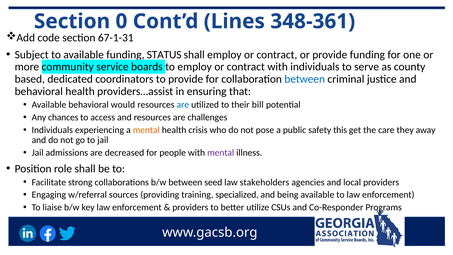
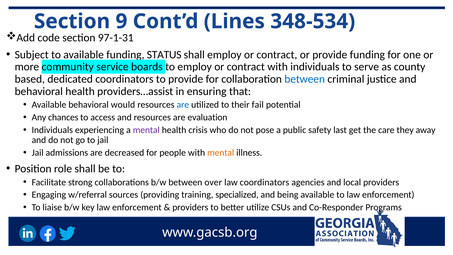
0: 0 -> 9 (121, 21)
348-361: 348-361 -> 348-534 (313, 21)
67-1-31: 67-1-31 -> 97-1-31 (116, 38)
bill: bill -> fail (258, 105)
challenges: challenges -> evaluation (207, 117)
mental colour: orange -> purple (146, 130)
this: this -> last (340, 130)
mental colour: purple -> orange (221, 153)
seed: seed -> over (213, 182)
law stakeholders: stakeholders -> coordinators (265, 182)
